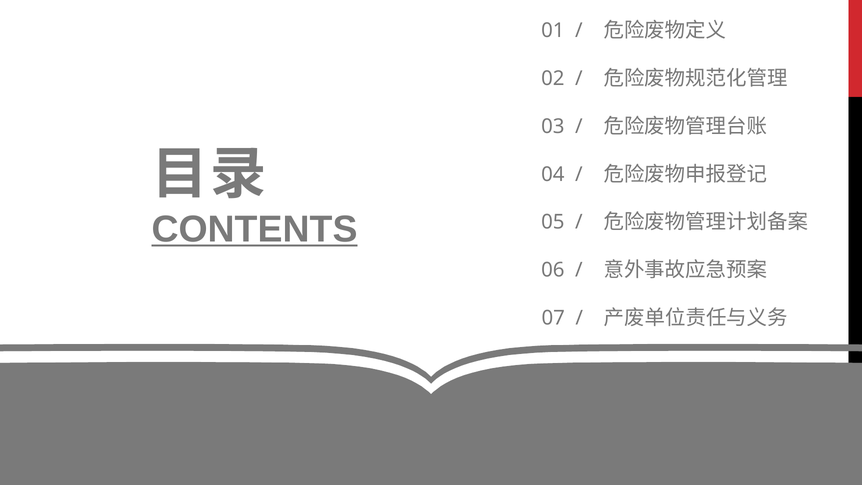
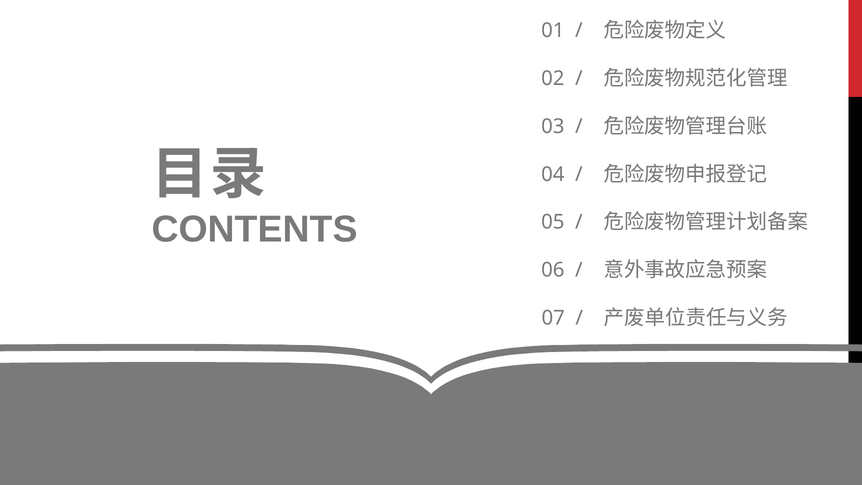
CONTENTS underline: present -> none (255, 229)
